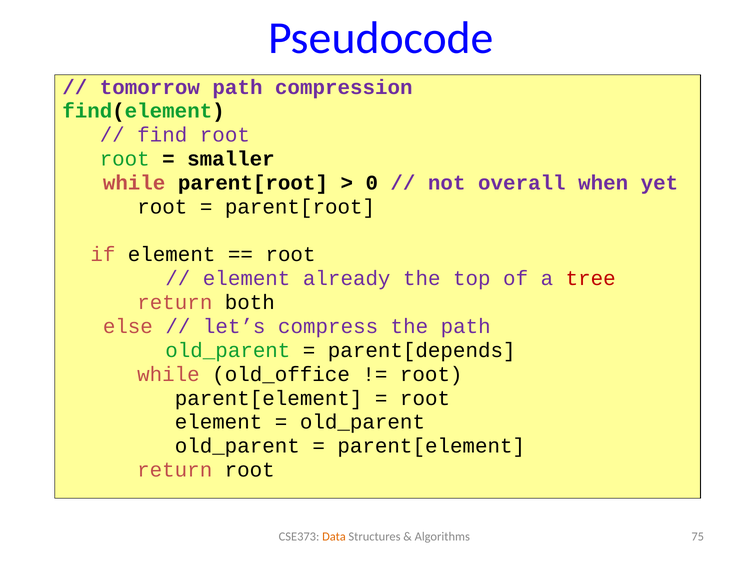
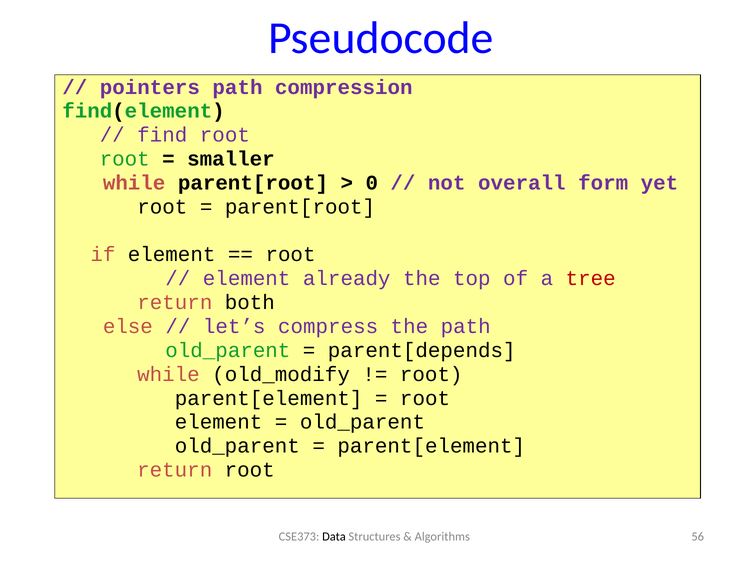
tomorrow: tomorrow -> pointers (150, 87)
when: when -> form (603, 183)
old_office: old_office -> old_modify (281, 374)
Data colour: orange -> black (334, 536)
75: 75 -> 56 (698, 536)
